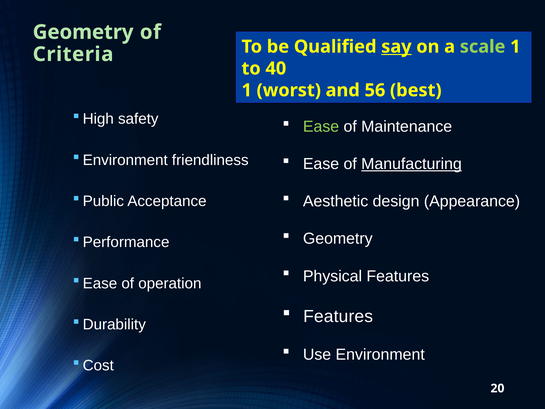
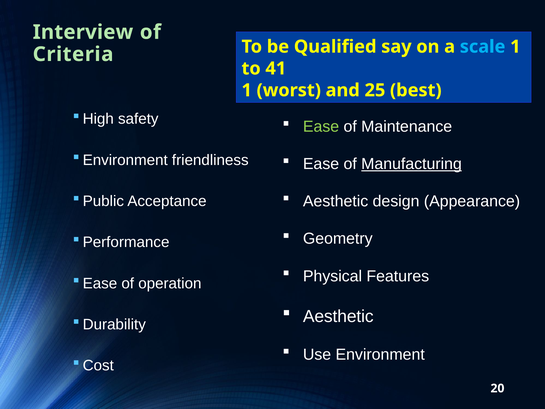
Geometry: Geometry -> Interview (83, 32)
say underline: present -> none (396, 47)
scale colour: light green -> light blue (483, 47)
40: 40 -> 41 (276, 68)
56: 56 -> 25 (375, 90)
Features: Features -> Aesthetic (338, 316)
